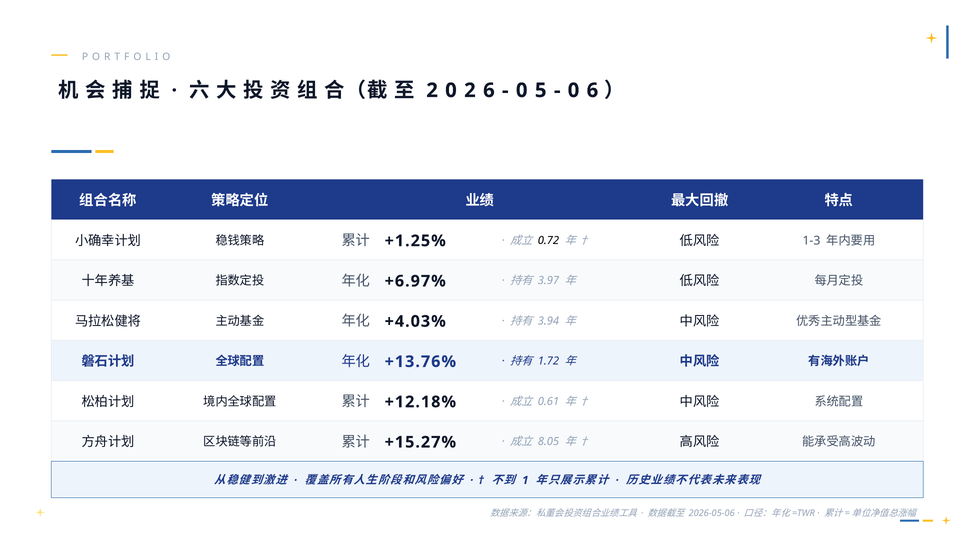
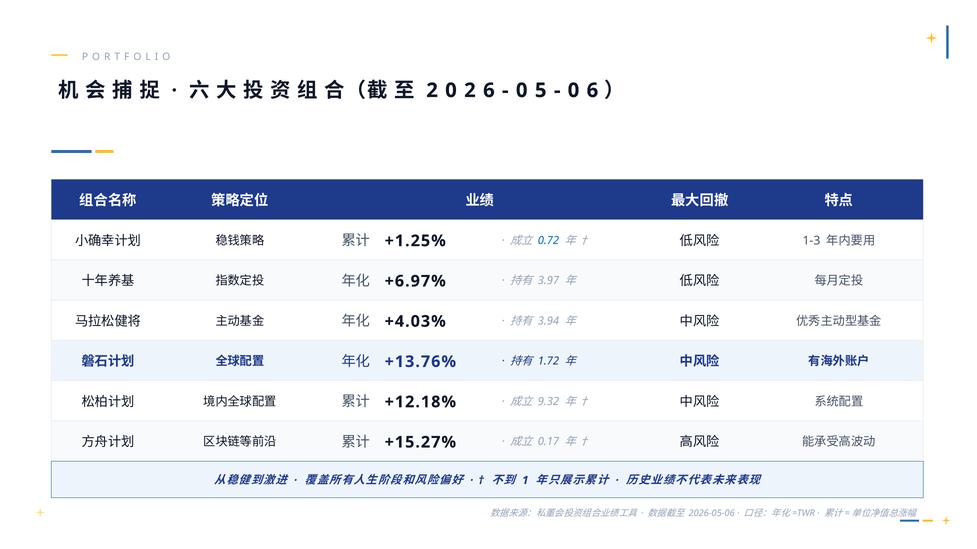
0.72 colour: black -> blue (548, 241)
0.61: 0.61 -> 9.32 (548, 402)
8.05: 8.05 -> 0.17 (548, 442)
